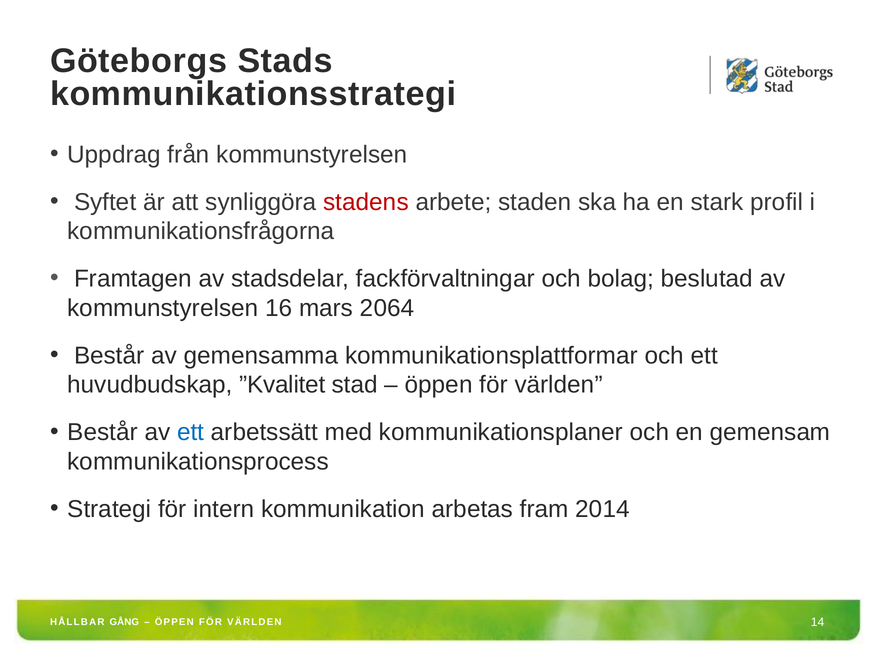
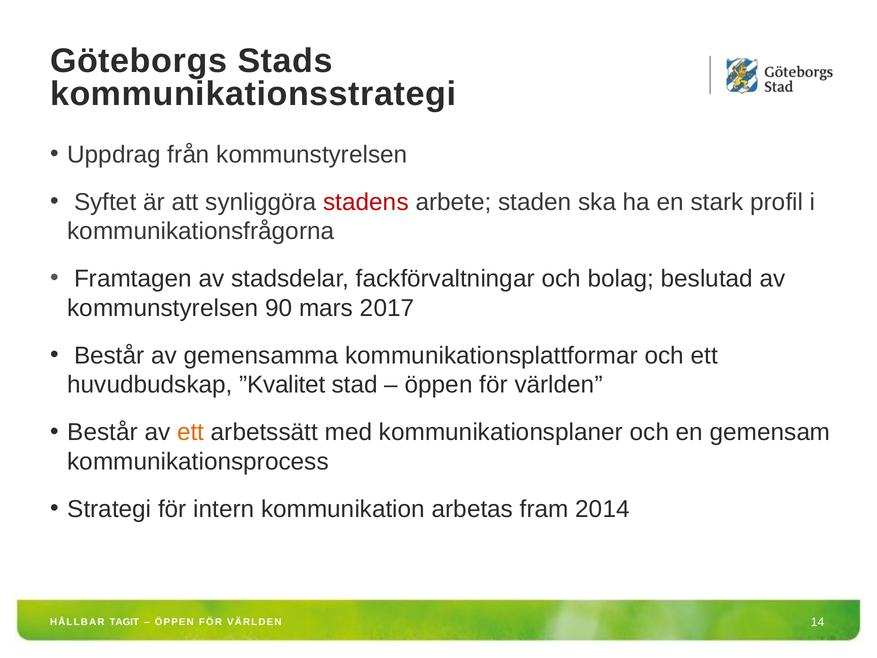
16: 16 -> 90 (279, 308)
2064: 2064 -> 2017 (387, 308)
ett colour: blue -> orange (191, 432)
GÅNG: GÅNG -> TAGIT (124, 622)
